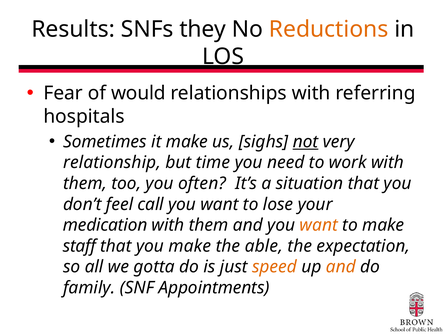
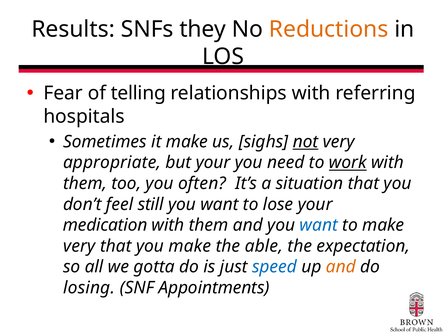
would: would -> telling (138, 93)
relationship: relationship -> appropriate (112, 162)
but time: time -> your (213, 162)
work underline: none -> present (348, 162)
call: call -> still (151, 204)
want colour: orange -> blue (319, 225)
staff: staff -> very (79, 246)
speed colour: orange -> blue (275, 266)
family: family -> losing (89, 287)
